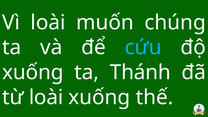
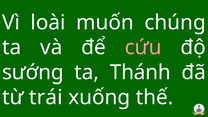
cứu colour: light blue -> pink (143, 47)
xuống: xuống -> sướng (33, 72)
từ loài: loài -> trái (46, 97)
